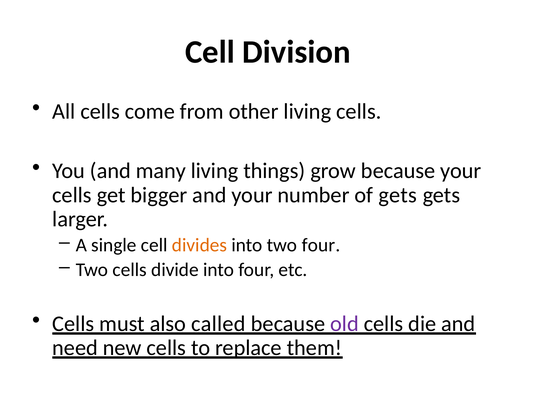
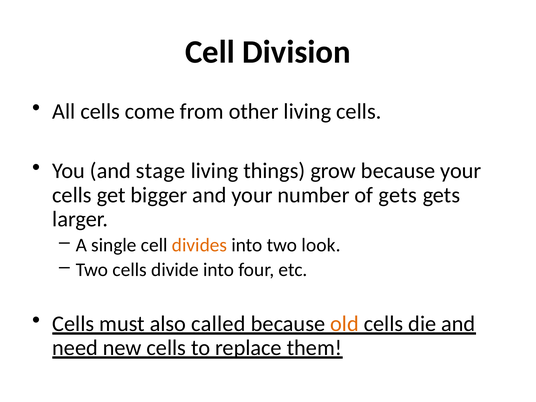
many: many -> stage (161, 171)
two four: four -> look (321, 245)
old colour: purple -> orange (344, 324)
